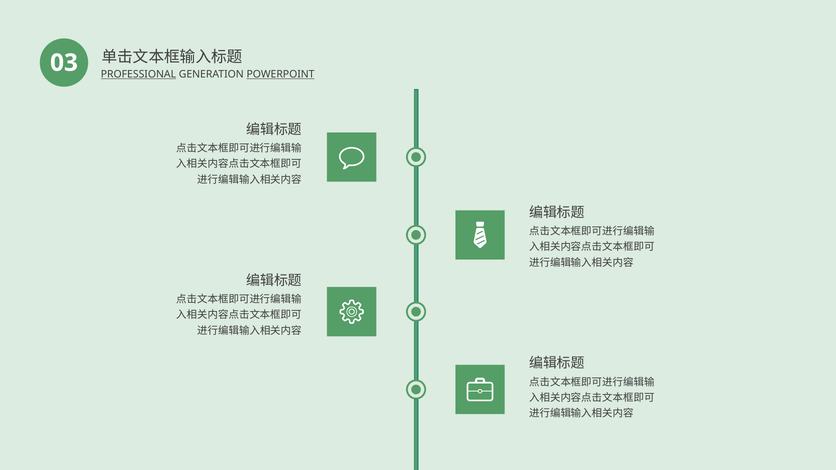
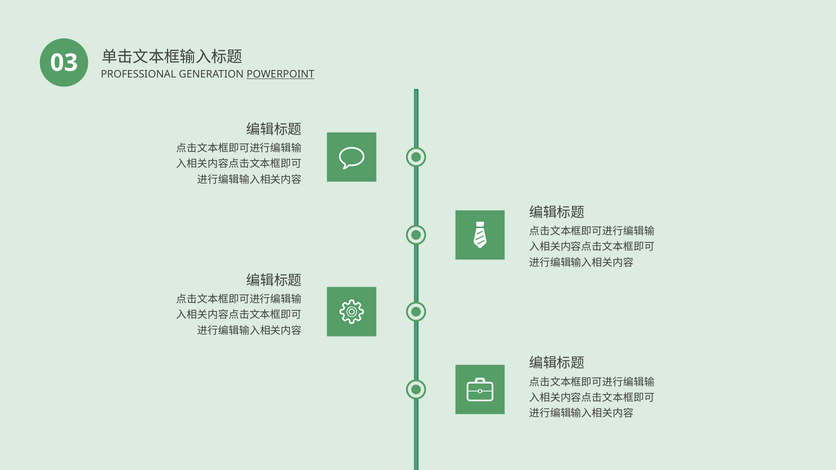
PROFESSIONAL underline: present -> none (138, 74)
